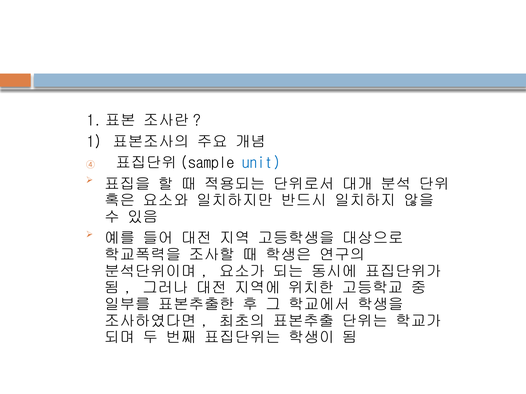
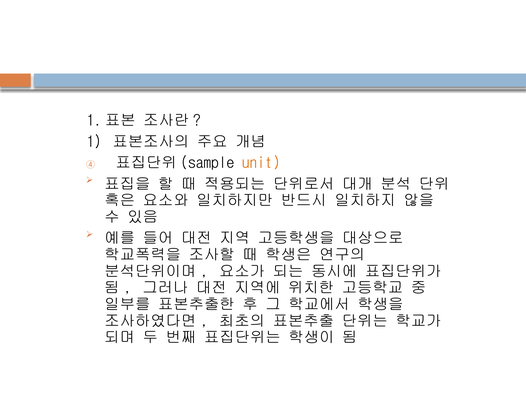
unit colour: blue -> orange (261, 163)
